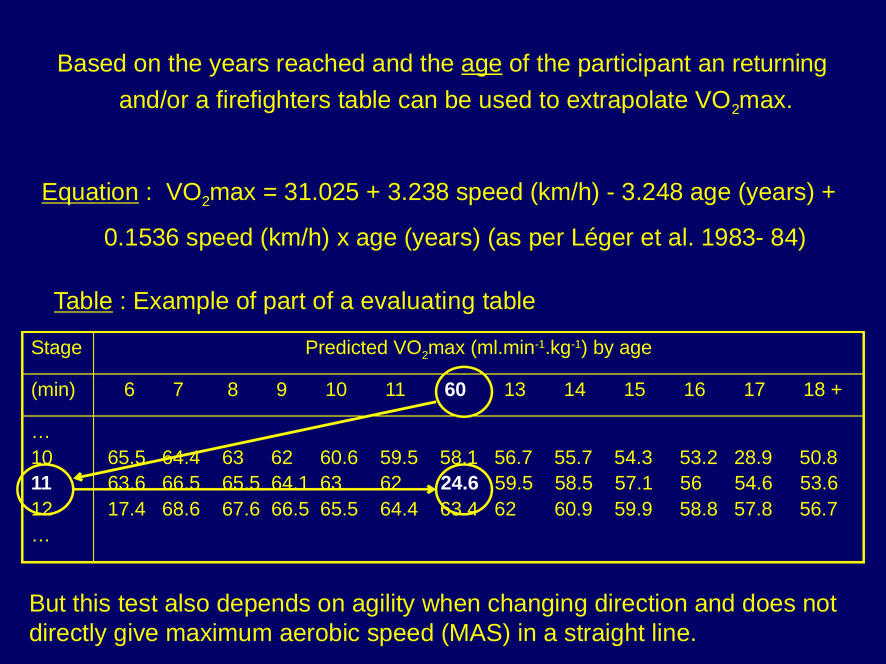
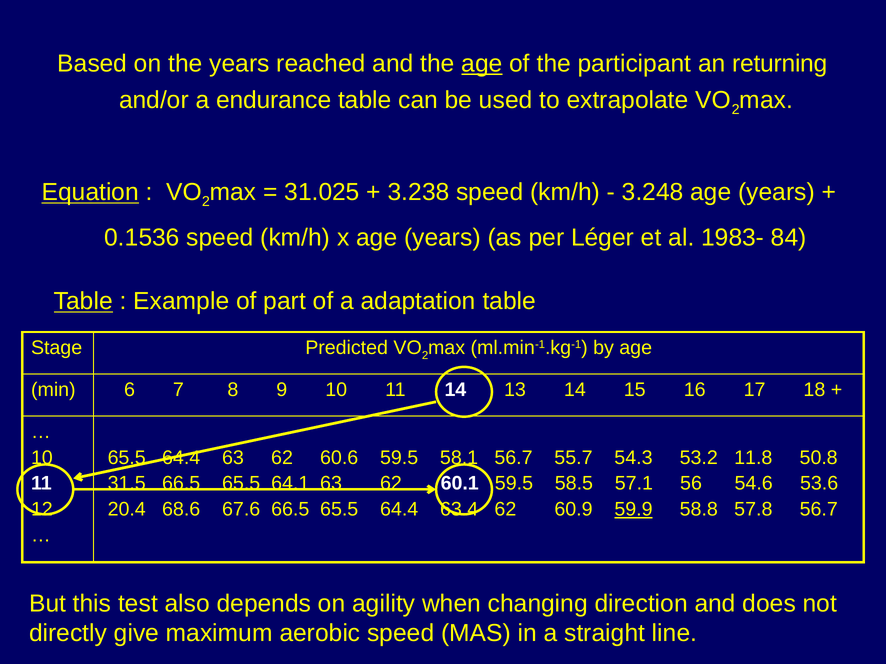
firefighters: firefighters -> endurance (274, 100)
evaluating: evaluating -> adaptation (418, 301)
11 60: 60 -> 14 (455, 390)
28.9: 28.9 -> 11.8 (753, 458)
63.6: 63.6 -> 31.5 (127, 484)
24.6: 24.6 -> 60.1 (460, 484)
17.4: 17.4 -> 20.4 (127, 510)
59.9 underline: none -> present (633, 510)
